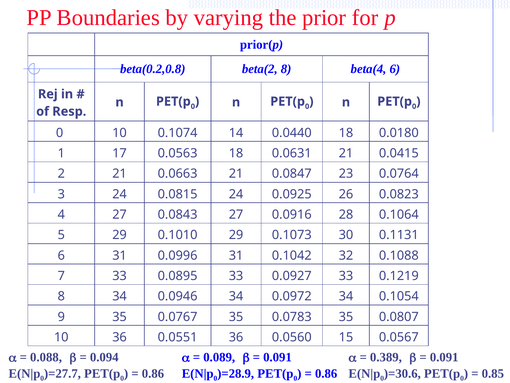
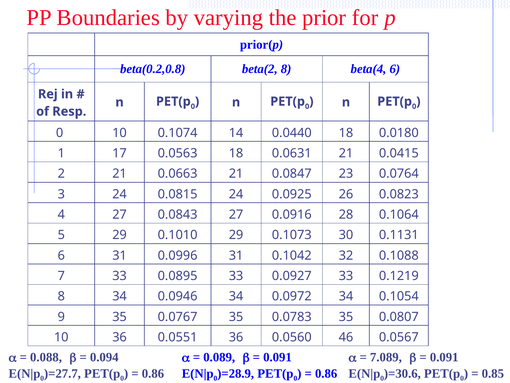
15: 15 -> 46 (346, 337)
0.389: 0.389 -> 7.089 (386, 357)
